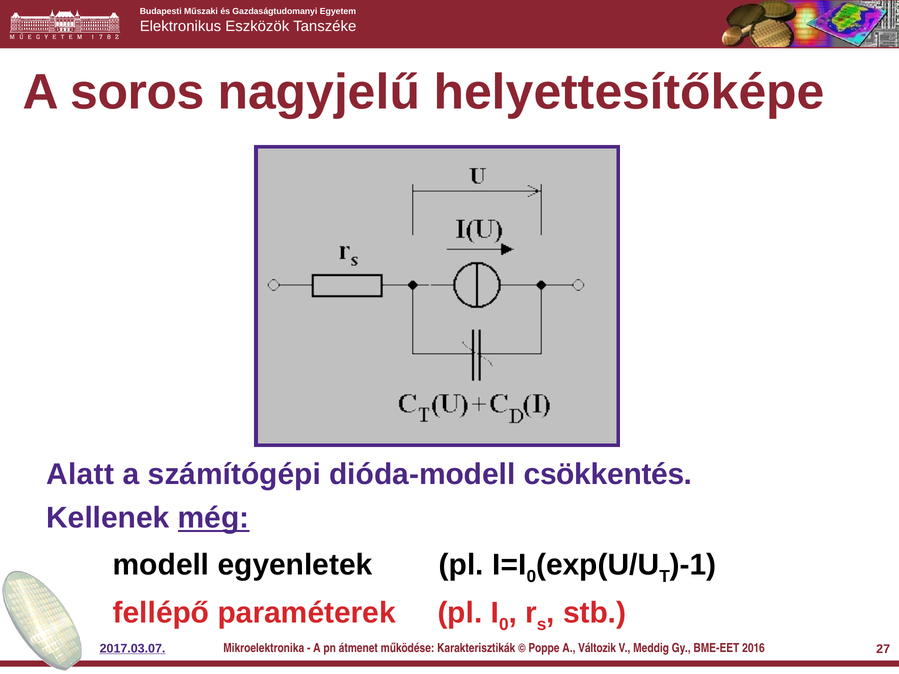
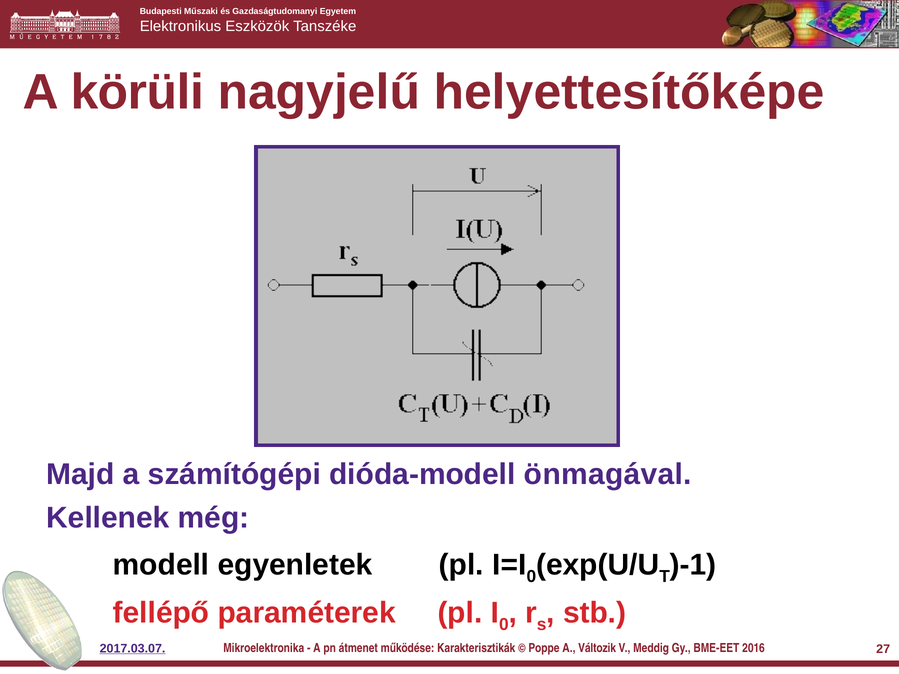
soros: soros -> körüli (137, 92)
Alatt: Alatt -> Majd (80, 475)
csökkentés: csökkentés -> önmagával (608, 475)
még underline: present -> none (214, 518)
